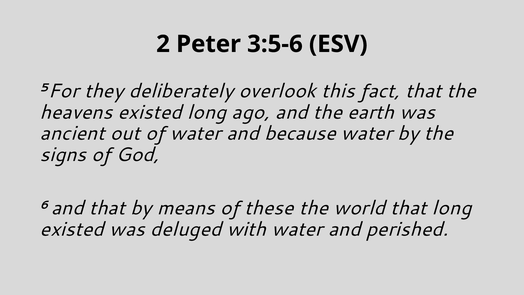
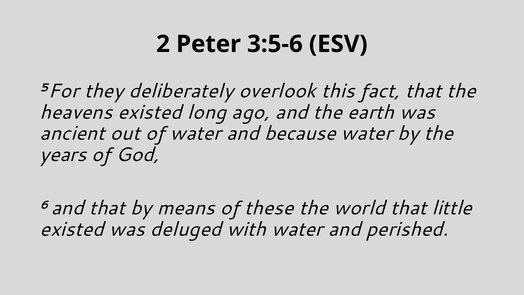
signs: signs -> years (63, 155)
that long: long -> little (452, 208)
